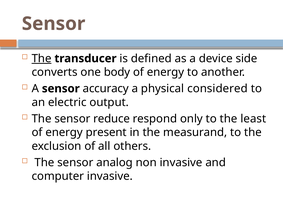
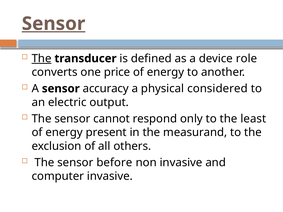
Sensor underline: none -> present (54, 24)
side: side -> role (246, 59)
body: body -> price (117, 72)
reduce: reduce -> cannot (112, 119)
analog: analog -> before (114, 163)
